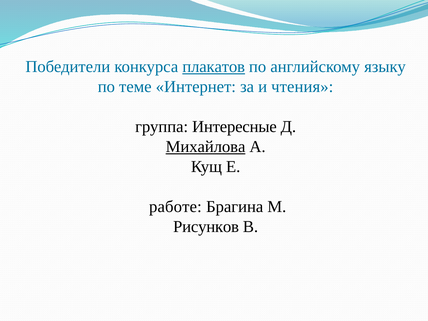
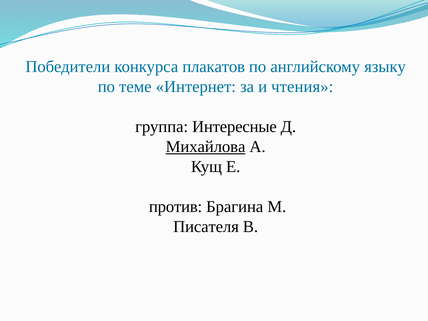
плакатов underline: present -> none (214, 67)
работе: работе -> против (176, 207)
Рисунков: Рисунков -> Писателя (206, 227)
